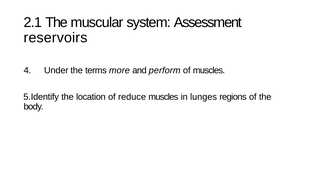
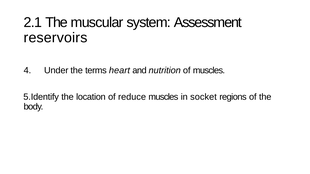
more: more -> heart (119, 71)
perform: perform -> nutrition (165, 71)
lunges: lunges -> socket (204, 97)
